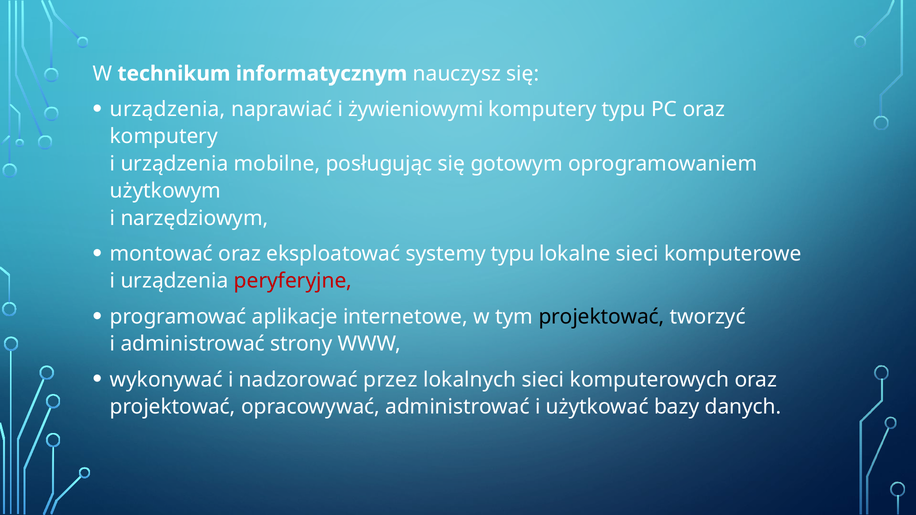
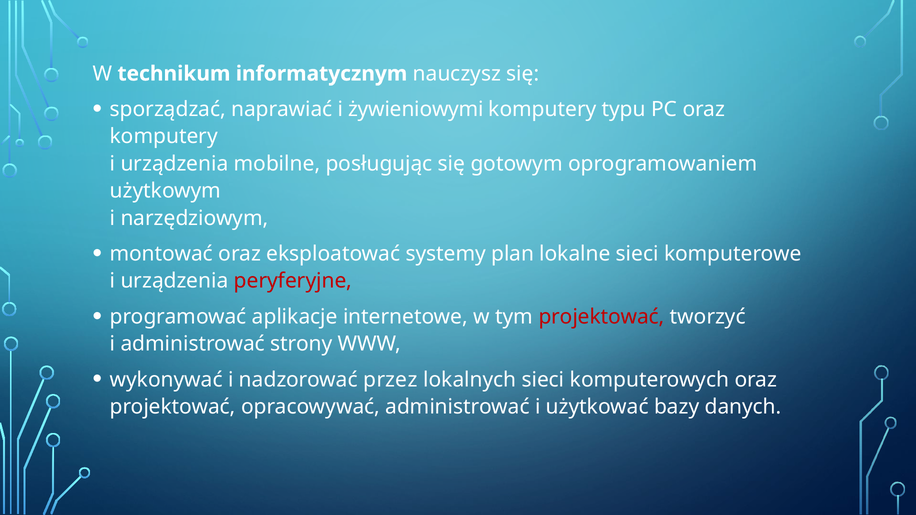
urządzenia: urządzenia -> sporządzać (168, 109)
systemy typu: typu -> plan (513, 254)
projektować colour: black -> red (601, 317)
